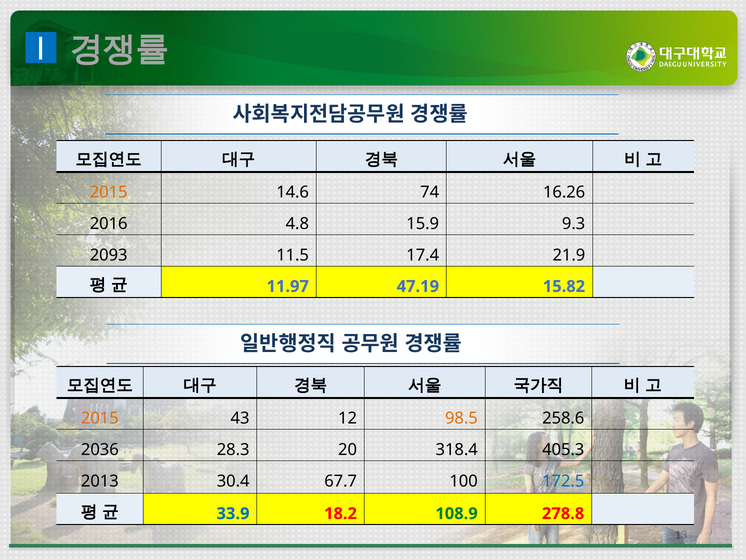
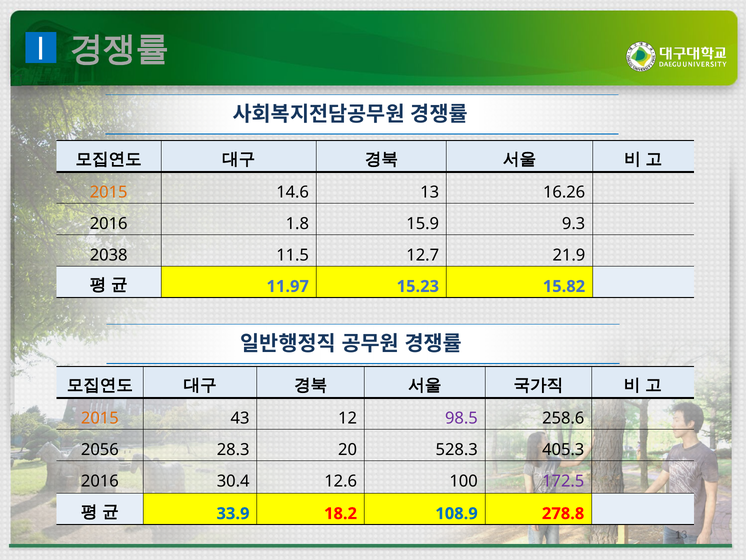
14.6 74: 74 -> 13 (430, 192)
4.8: 4.8 -> 1.8 (297, 224)
2093: 2093 -> 2038 (109, 255)
17.4: 17.4 -> 12.7 (423, 255)
47.19: 47.19 -> 15.23 (418, 286)
98.5 colour: orange -> purple (461, 418)
2036: 2036 -> 2056 (100, 449)
318.4: 318.4 -> 528.3 (457, 449)
2013: 2013 -> 2016 (100, 481)
67.7: 67.7 -> 12.6 (341, 481)
172.5 colour: blue -> purple (563, 481)
108.9 colour: green -> blue (457, 513)
